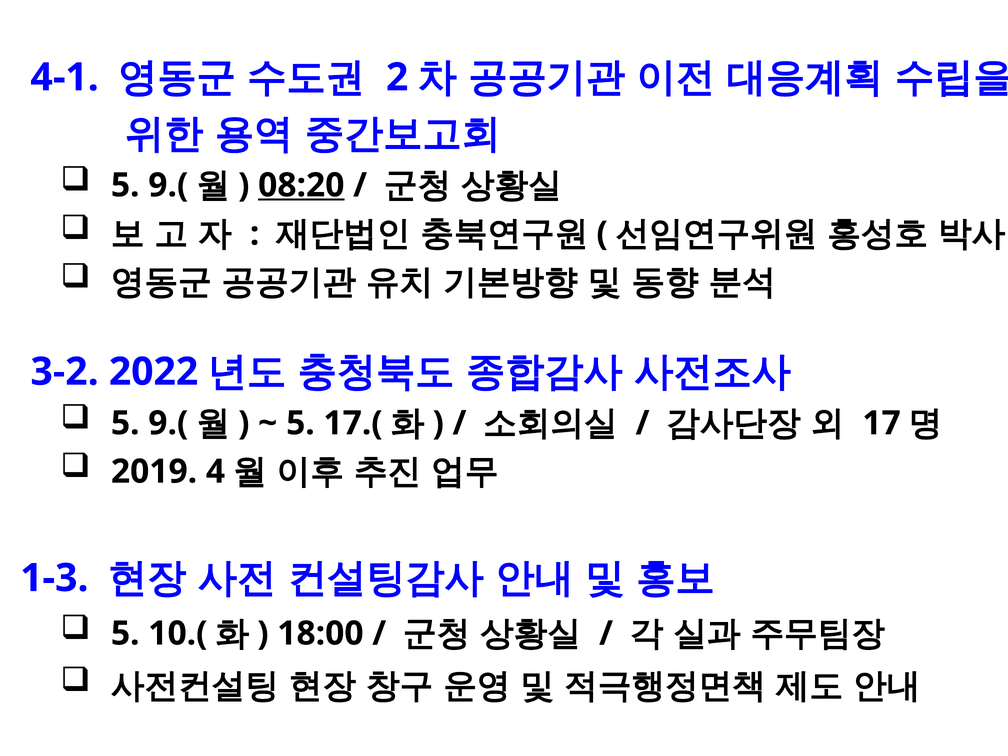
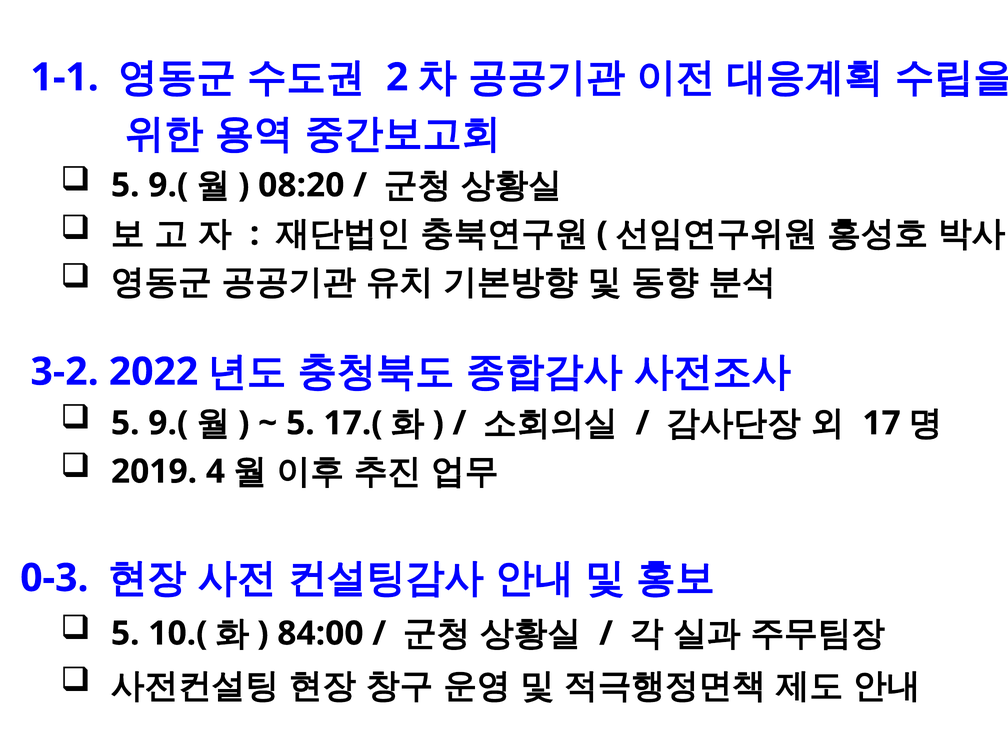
4-1: 4-1 -> 1-1 (65, 77)
08:20 underline: present -> none (301, 185)
1-3: 1-3 -> 0-3 (54, 578)
18:00: 18:00 -> 84:00 (320, 633)
